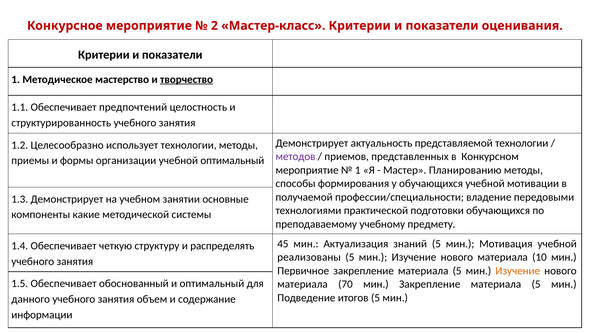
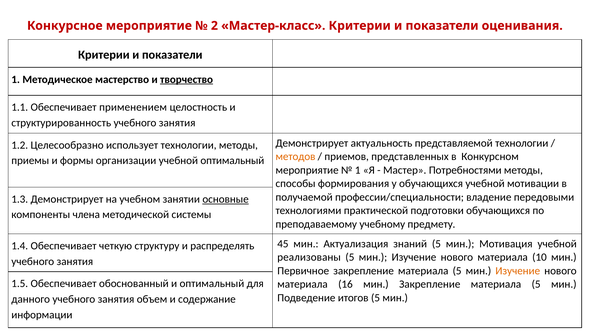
предпочтений: предпочтений -> применением (133, 107)
методов colour: purple -> orange (295, 156)
Планированию: Планированию -> Потребностями (465, 170)
основные underline: none -> present (226, 199)
какие: какие -> члена (86, 214)
70: 70 -> 16 (345, 284)
